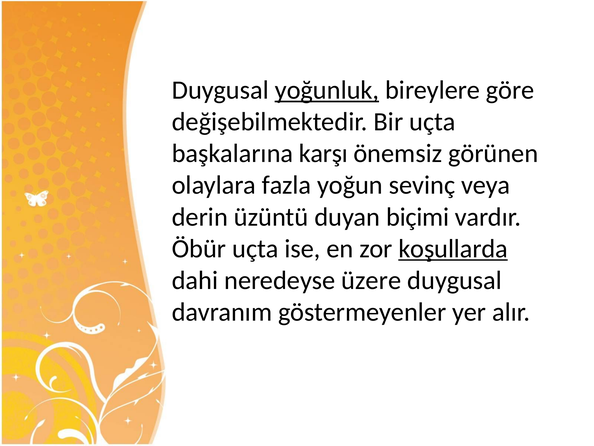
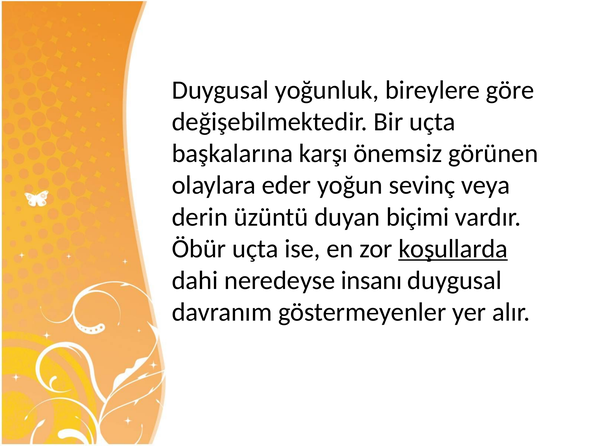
yoğunluk underline: present -> none (327, 90)
fazla: fazla -> eder (286, 185)
üzere: üzere -> insanı (371, 280)
